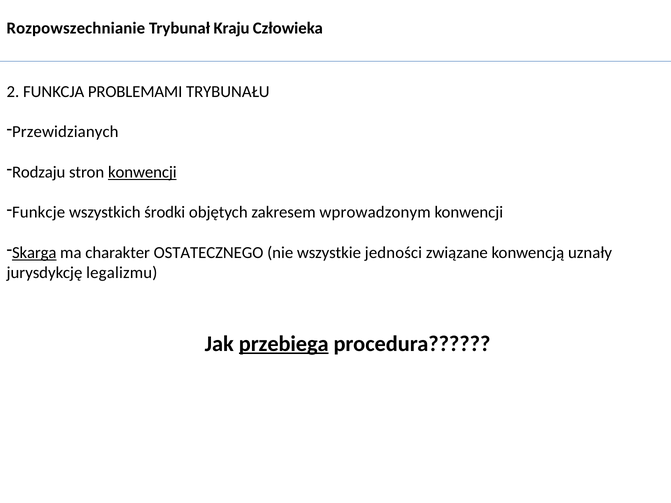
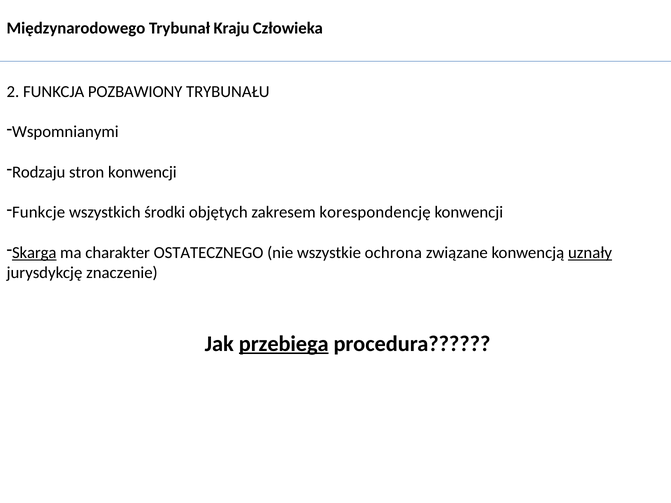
Rozpowszechnianie: Rozpowszechnianie -> Międzynarodowego (76, 28)
PROBLEMAMI: PROBLEMAMI -> POZBAWIONY (135, 92)
Przewidzianych: Przewidzianych -> Wspomnianymi (65, 132)
konwencji underline: present -> none (142, 172)
wprowadzonym: wprowadzonym -> korespondencję (375, 213)
jedności: jedności -> ochrona (393, 253)
uznały underline: none -> present (590, 253)
legalizmu: legalizmu -> znaczenie (122, 273)
